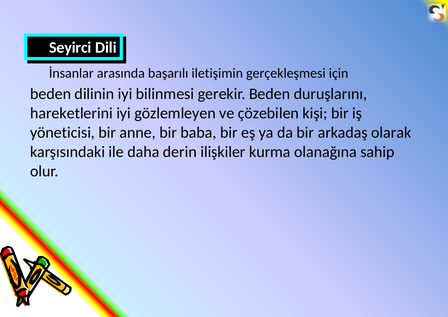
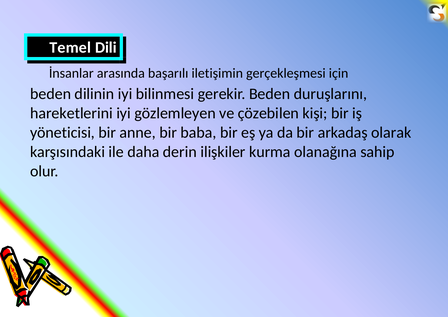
Seyirci: Seyirci -> Temel (70, 47)
